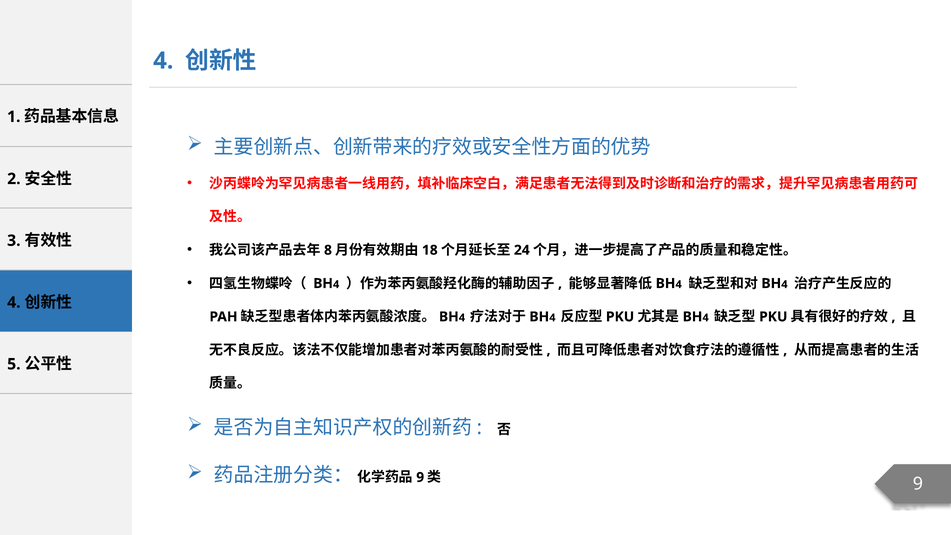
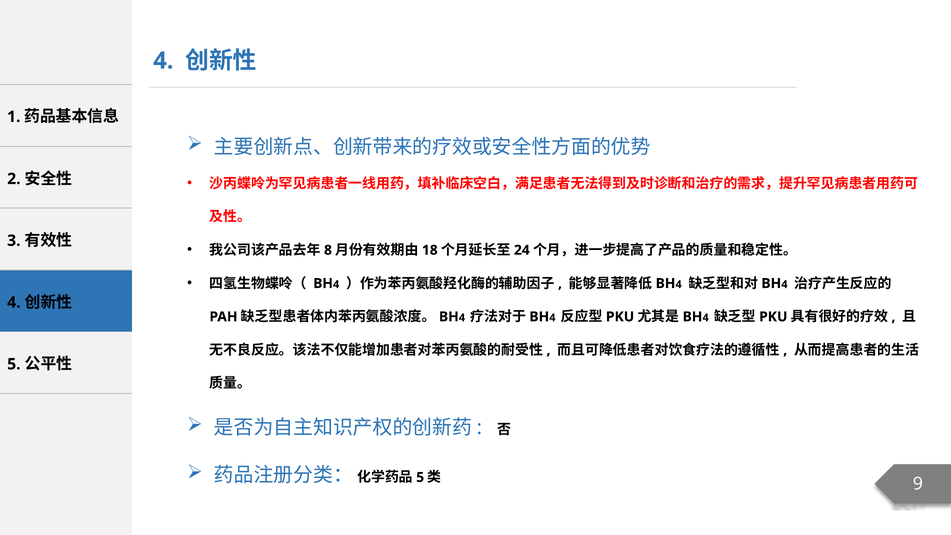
9: 9 -> 5 (420, 477)
